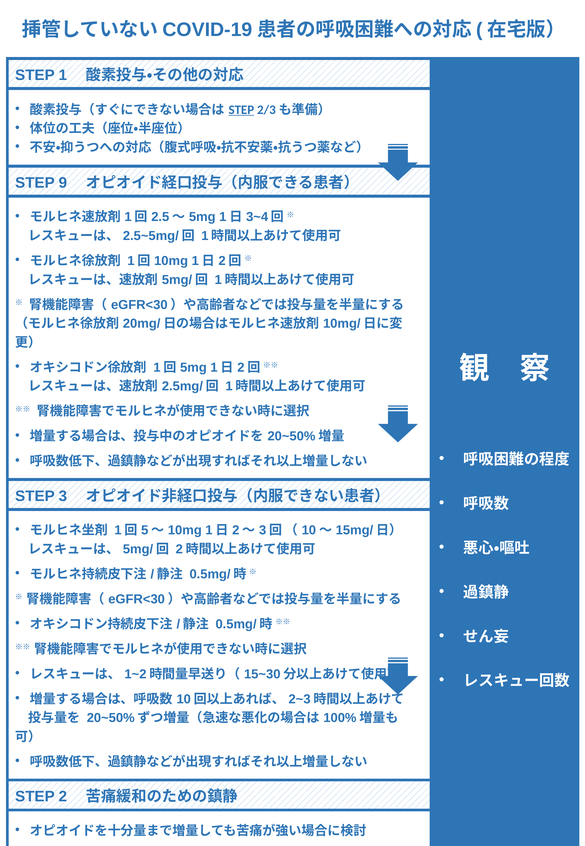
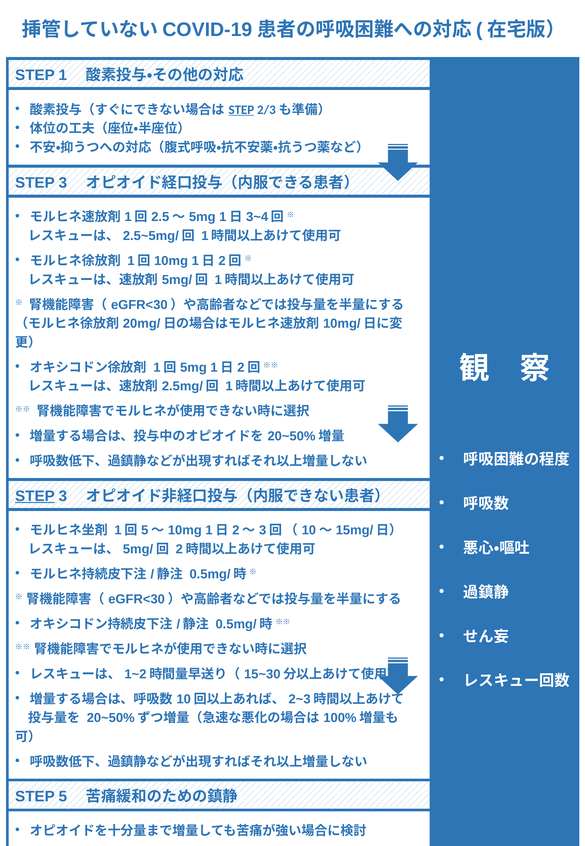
9: 9 -> 3 (63, 183)
STEP underline: none -> present (35, 495)
2: 2 -> 5 (63, 796)
